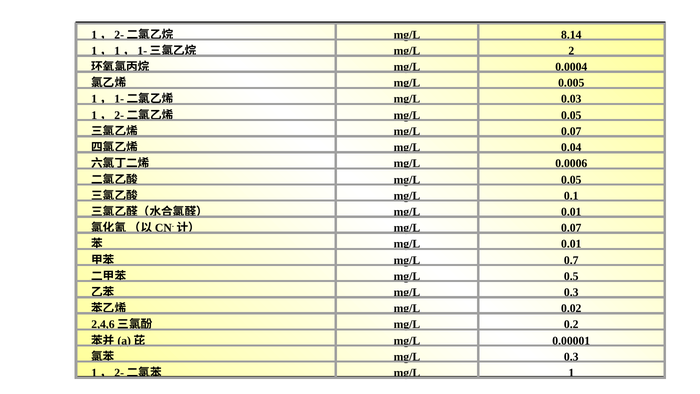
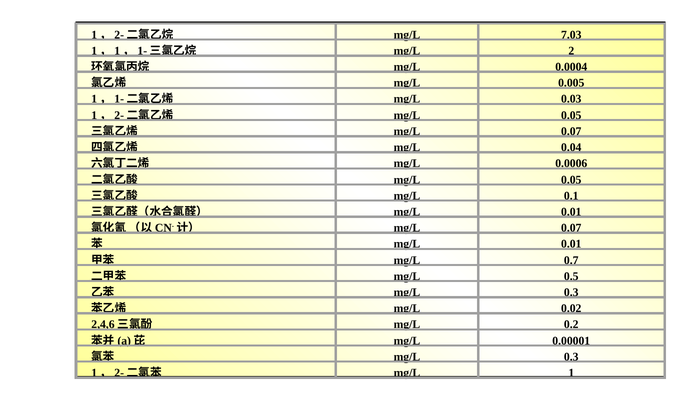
8.14: 8.14 -> 7.03 (571, 35)
